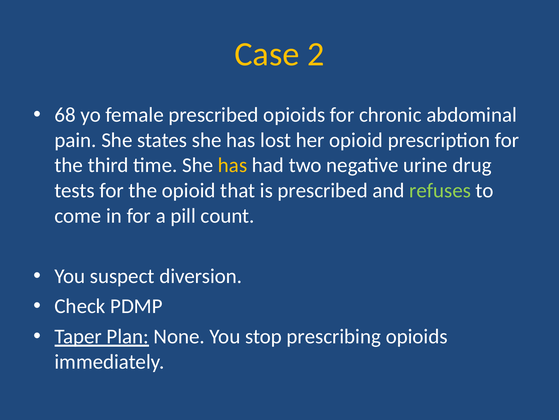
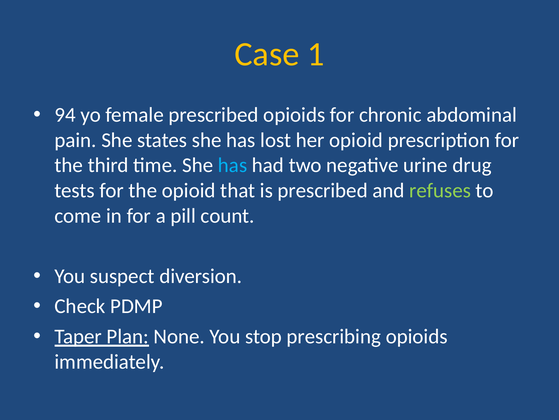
2: 2 -> 1 (316, 54)
68: 68 -> 94 (65, 115)
has colour: yellow -> light blue (233, 165)
